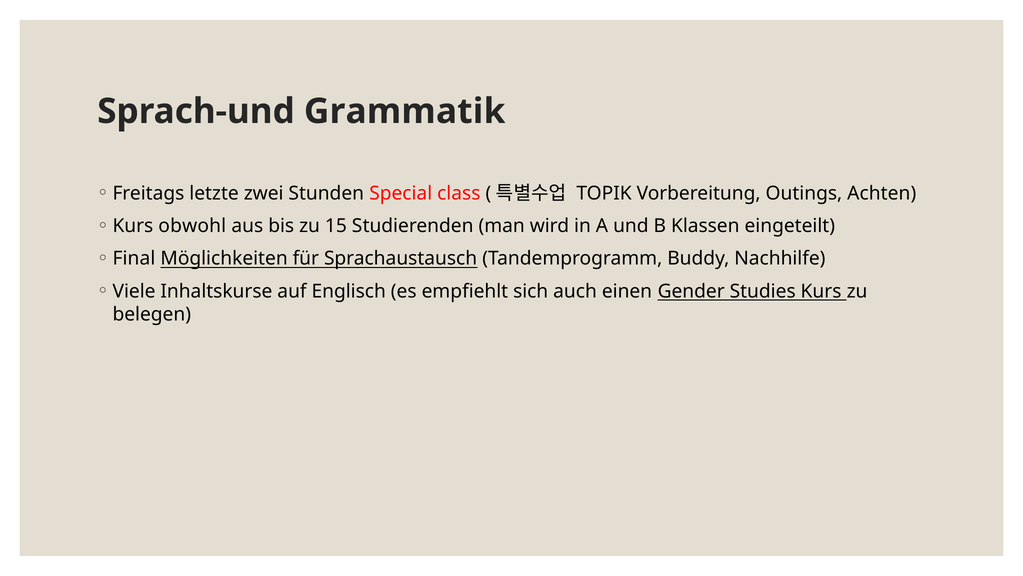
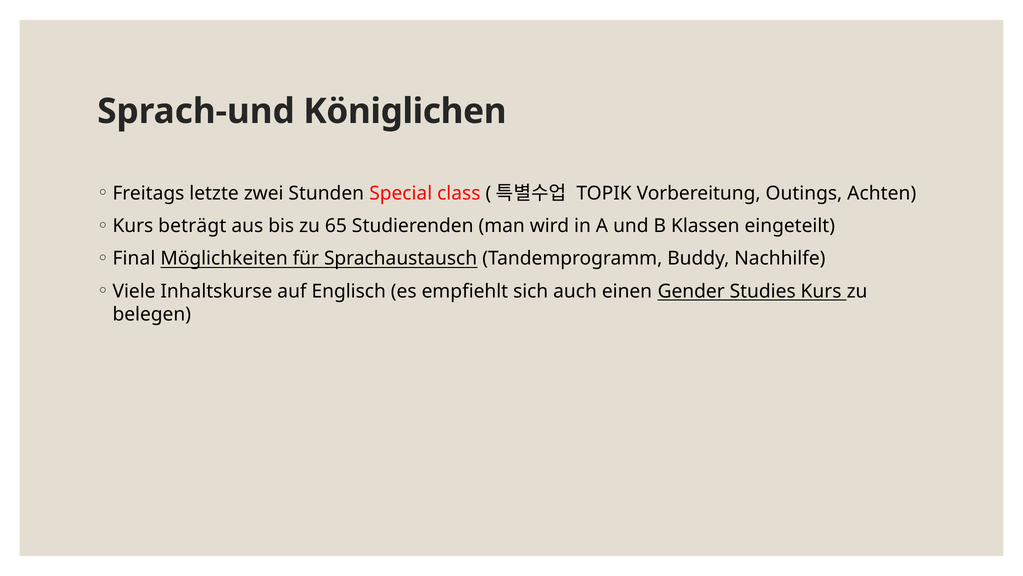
Grammatik: Grammatik -> Königlichen (405, 111)
obwohl: obwohl -> beträgt (192, 226)
15: 15 -> 65 (336, 226)
